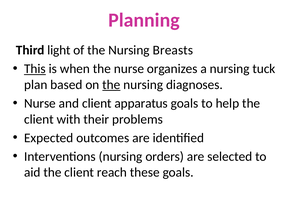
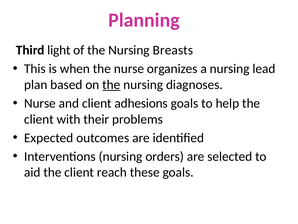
This underline: present -> none (35, 69)
tuck: tuck -> lead (264, 69)
apparatus: apparatus -> adhesions (141, 103)
